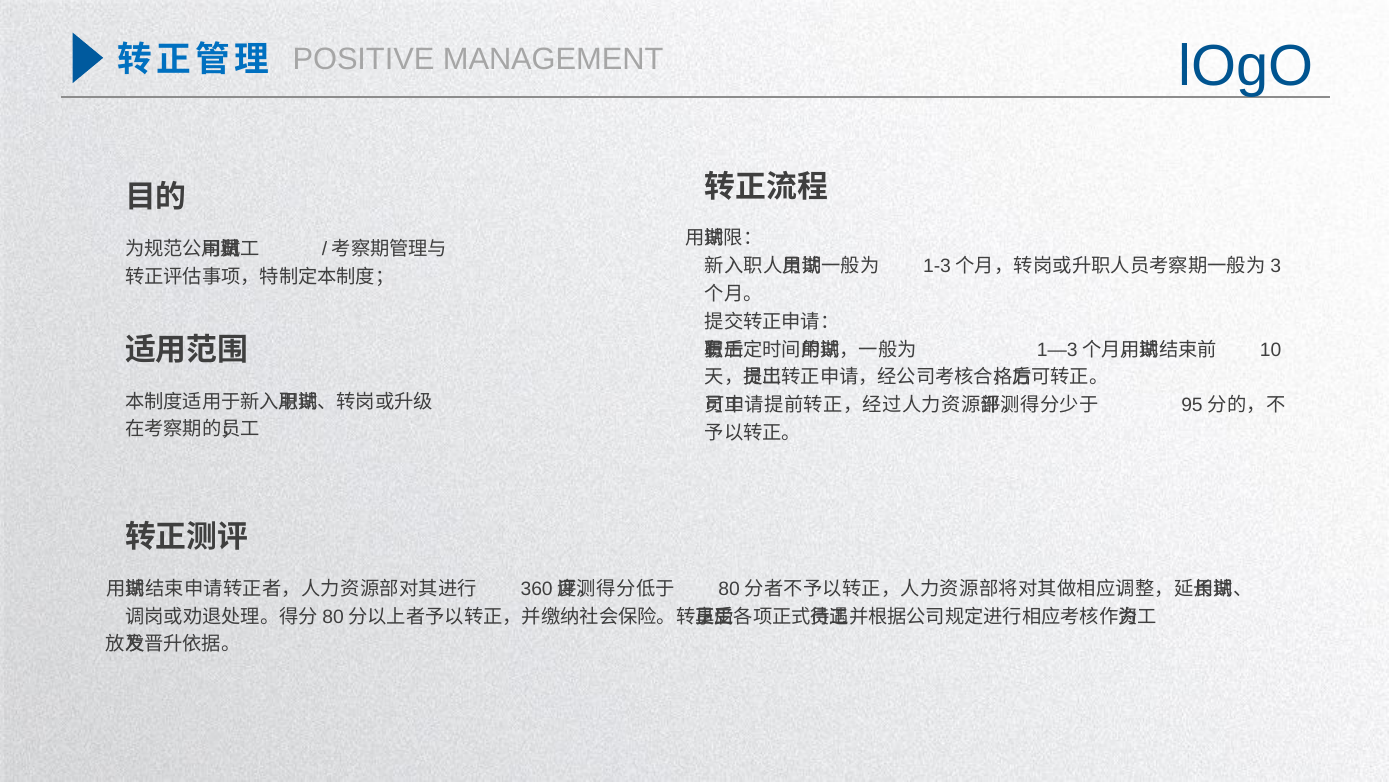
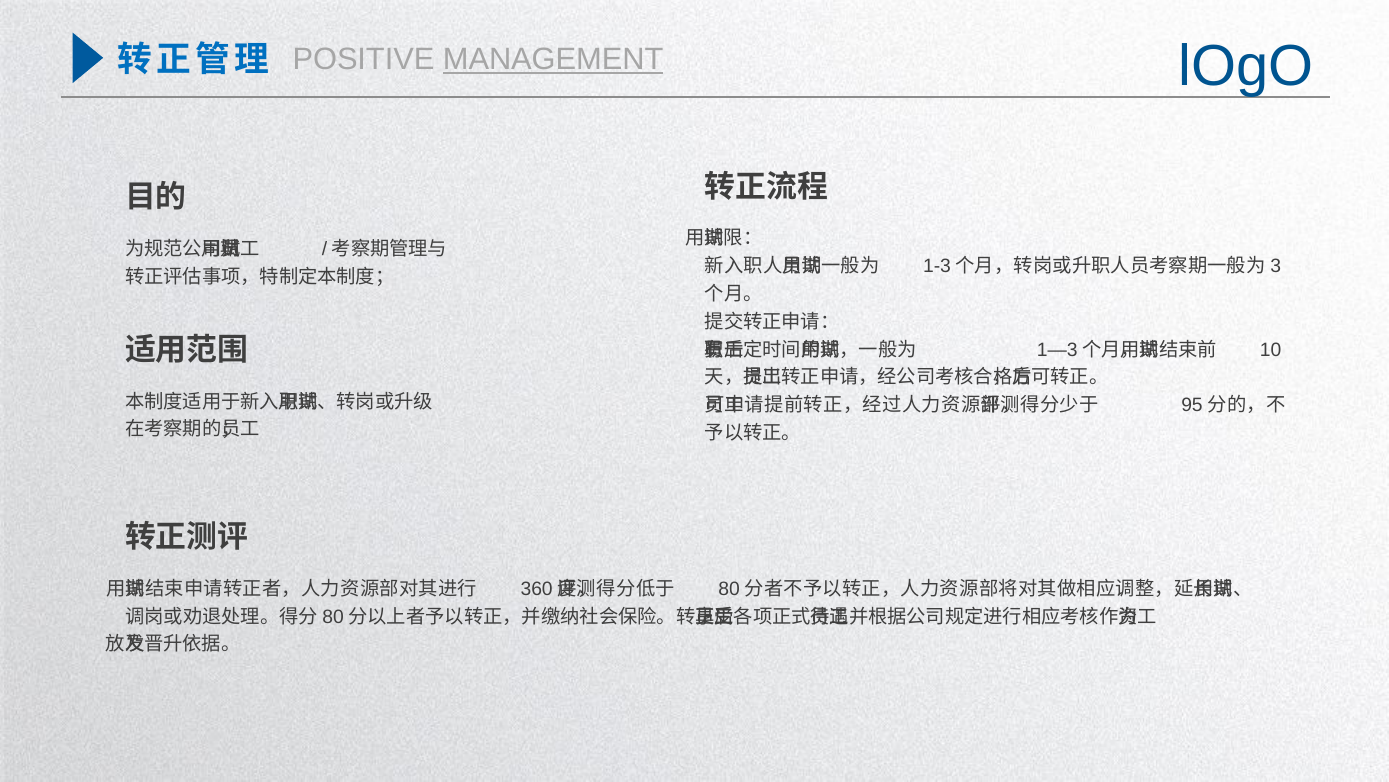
MANAGEMENT underline: none -> present (553, 60)
